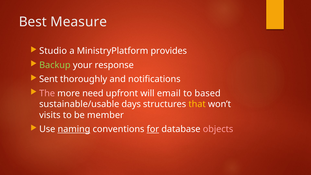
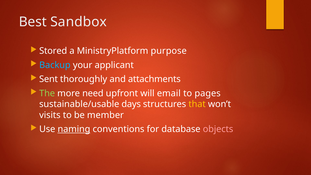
Measure: Measure -> Sandbox (79, 22)
Studio: Studio -> Stored (53, 51)
provides: provides -> purpose (169, 51)
Backup colour: light green -> light blue (55, 65)
response: response -> applicant (114, 65)
notifications: notifications -> attachments (154, 79)
The colour: pink -> light green (47, 93)
based: based -> pages (208, 93)
for underline: present -> none (153, 129)
